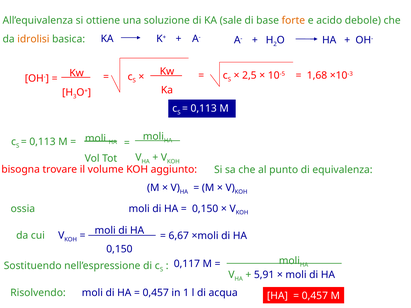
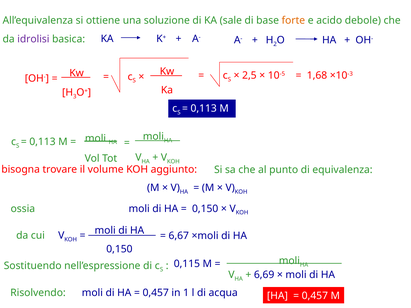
idrolisi colour: orange -> purple (33, 39)
0,117: 0,117 -> 0,115 (187, 264)
5,91: 5,91 -> 6,69 (264, 275)
